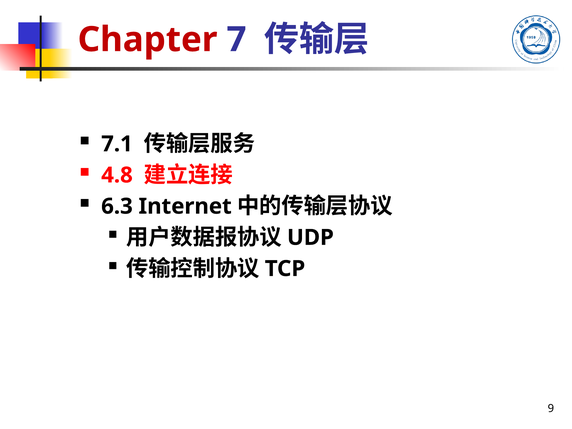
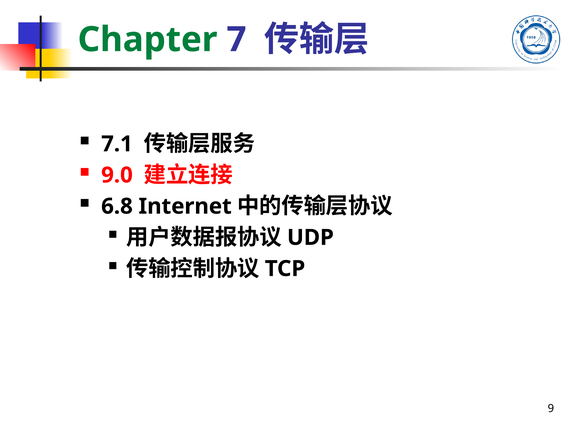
Chapter colour: red -> green (148, 40)
4.8: 4.8 -> 9.0 (117, 175)
6.3: 6.3 -> 6.8 (117, 206)
